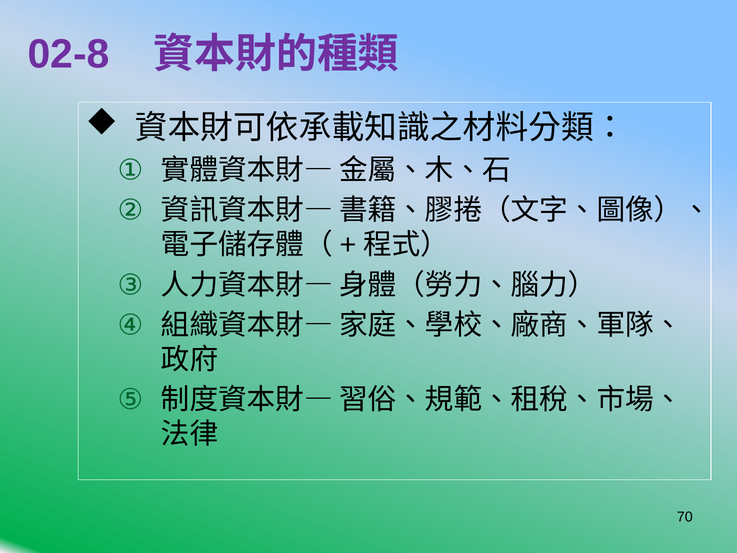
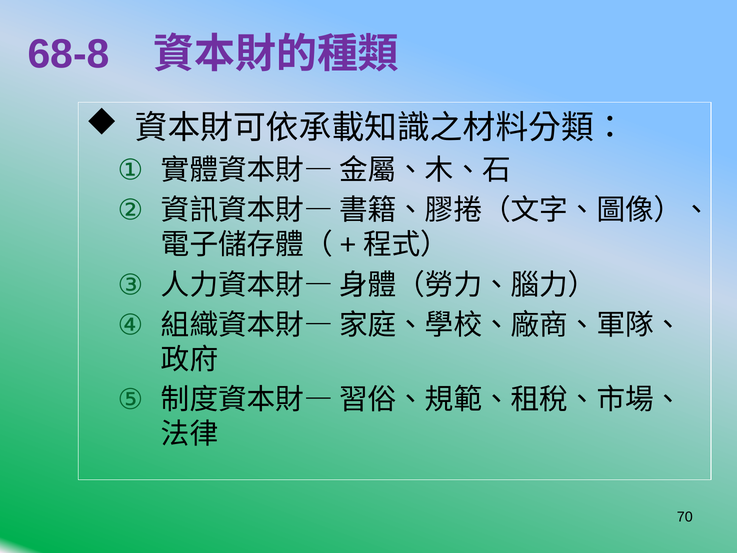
02-8: 02-8 -> 68-8 (69, 54)
